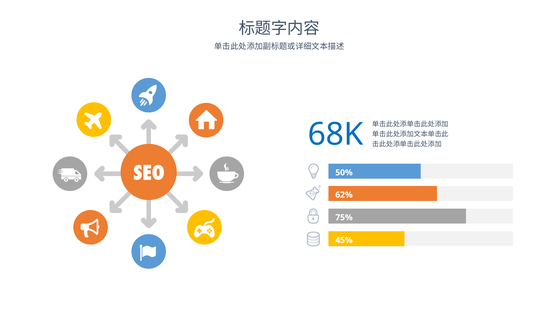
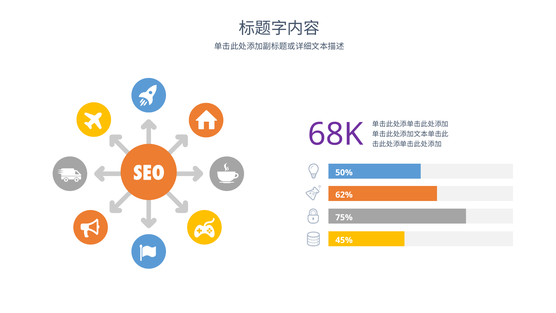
68K colour: blue -> purple (336, 134)
